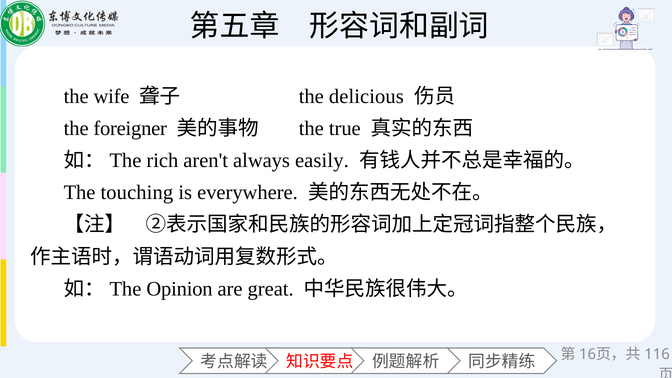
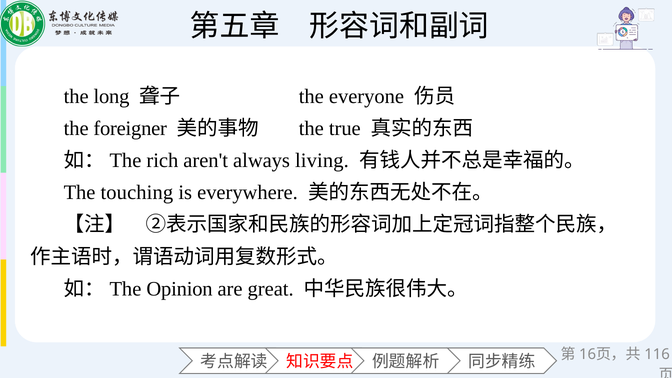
wife: wife -> long (111, 97)
delicious: delicious -> everyone (366, 97)
easily: easily -> living (322, 161)
